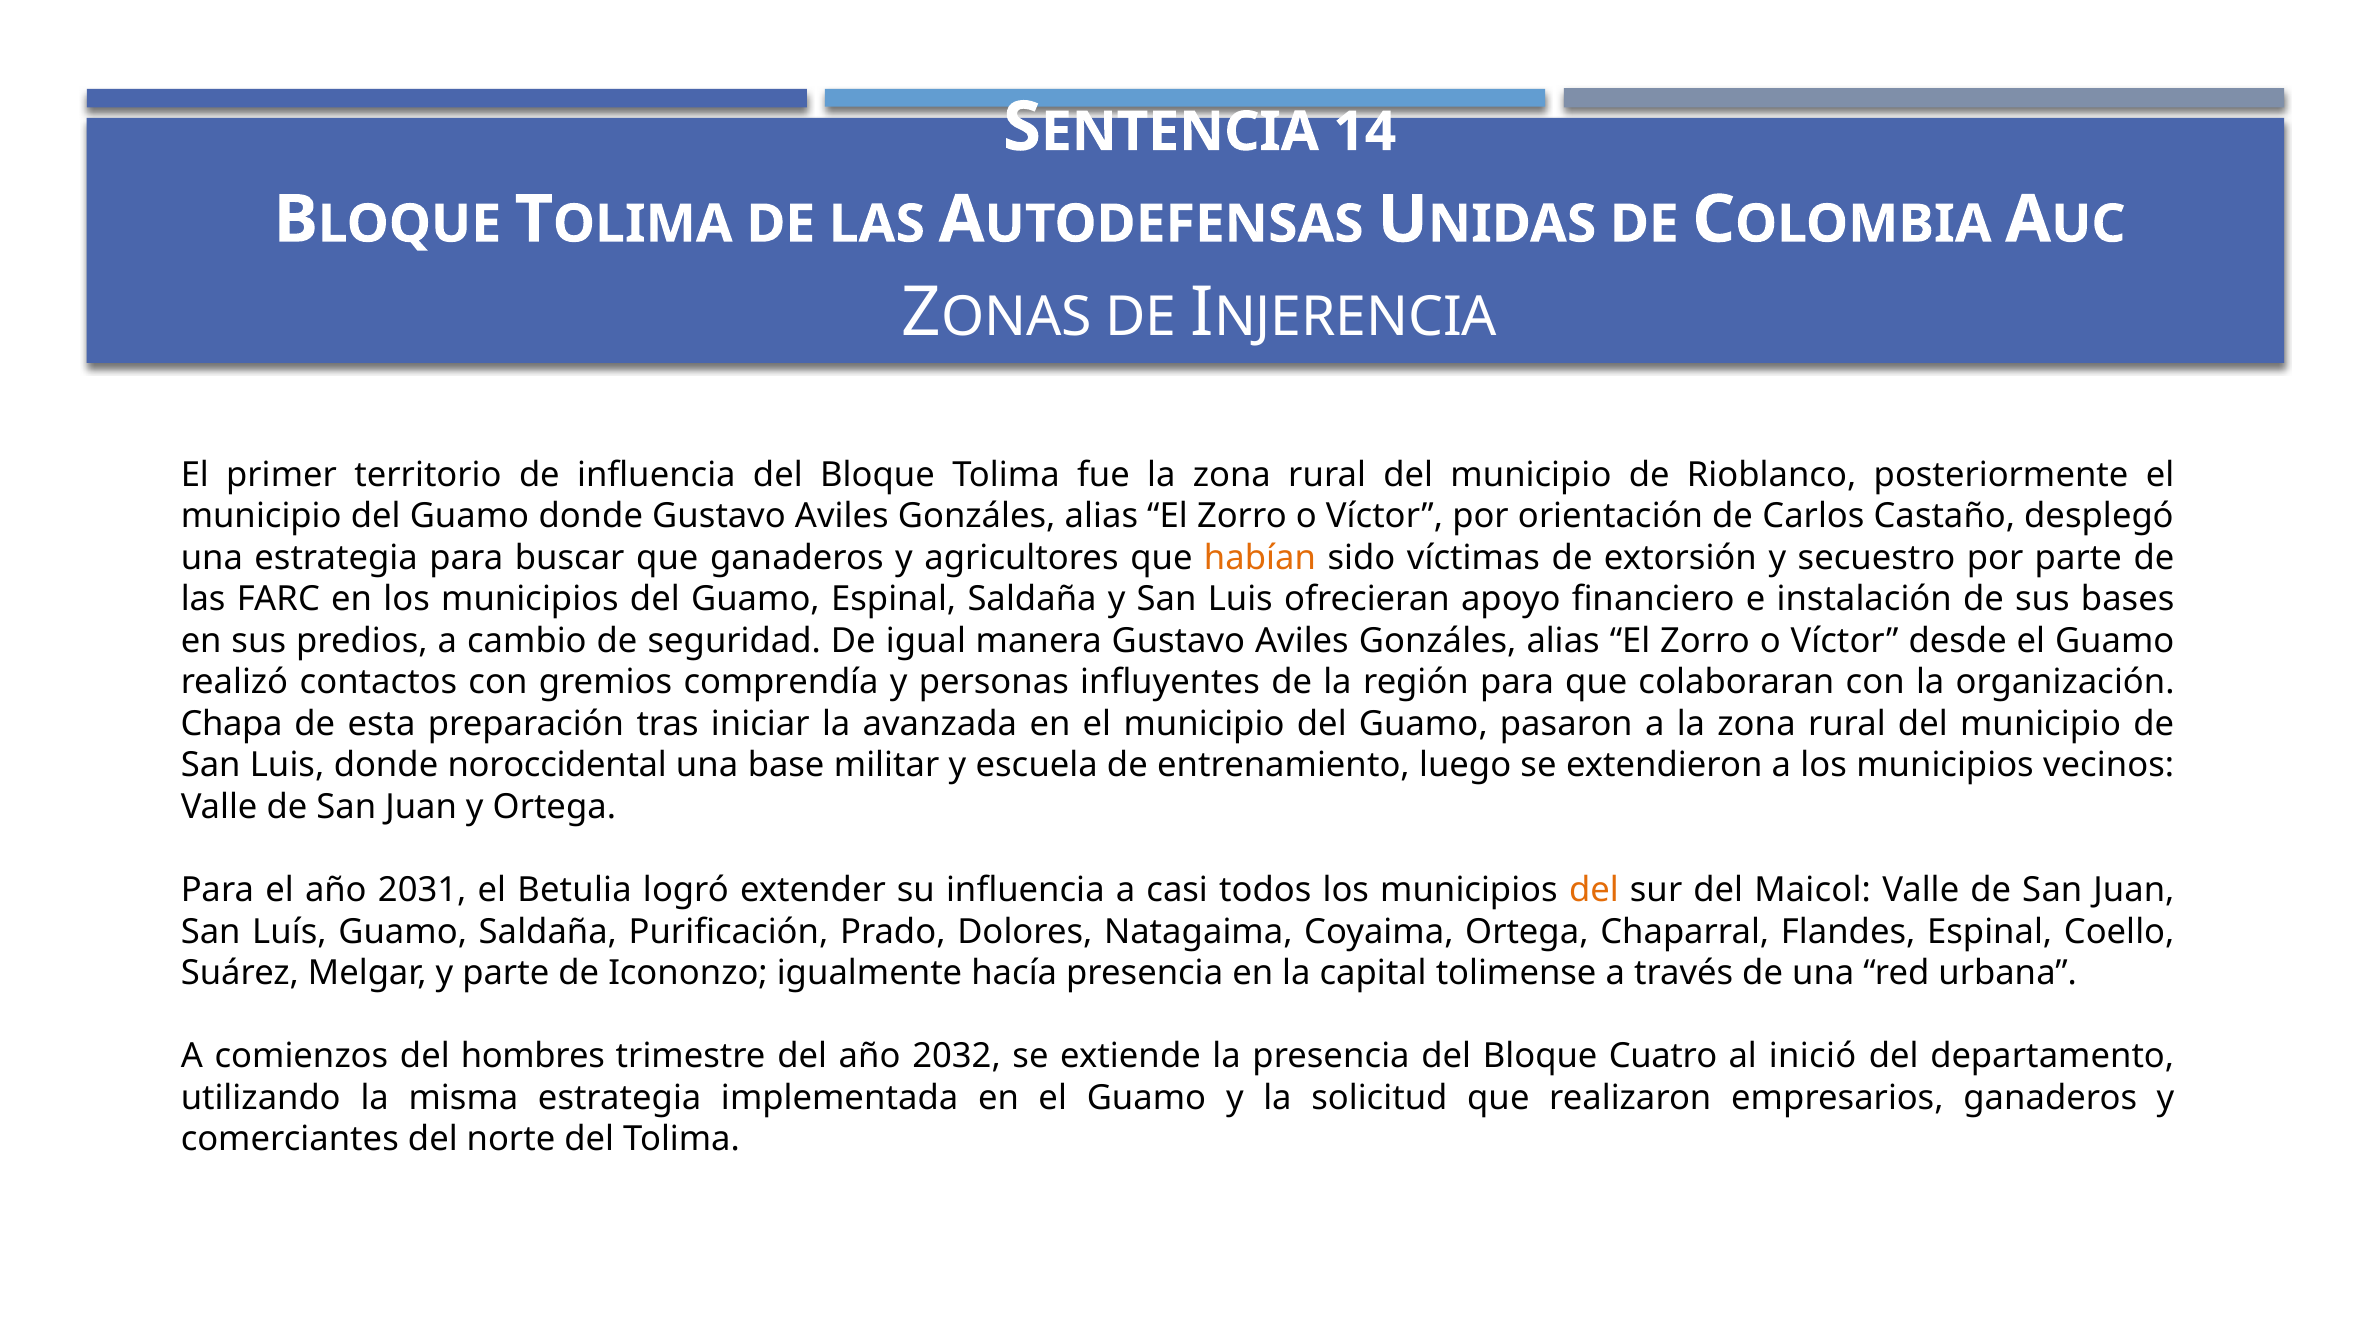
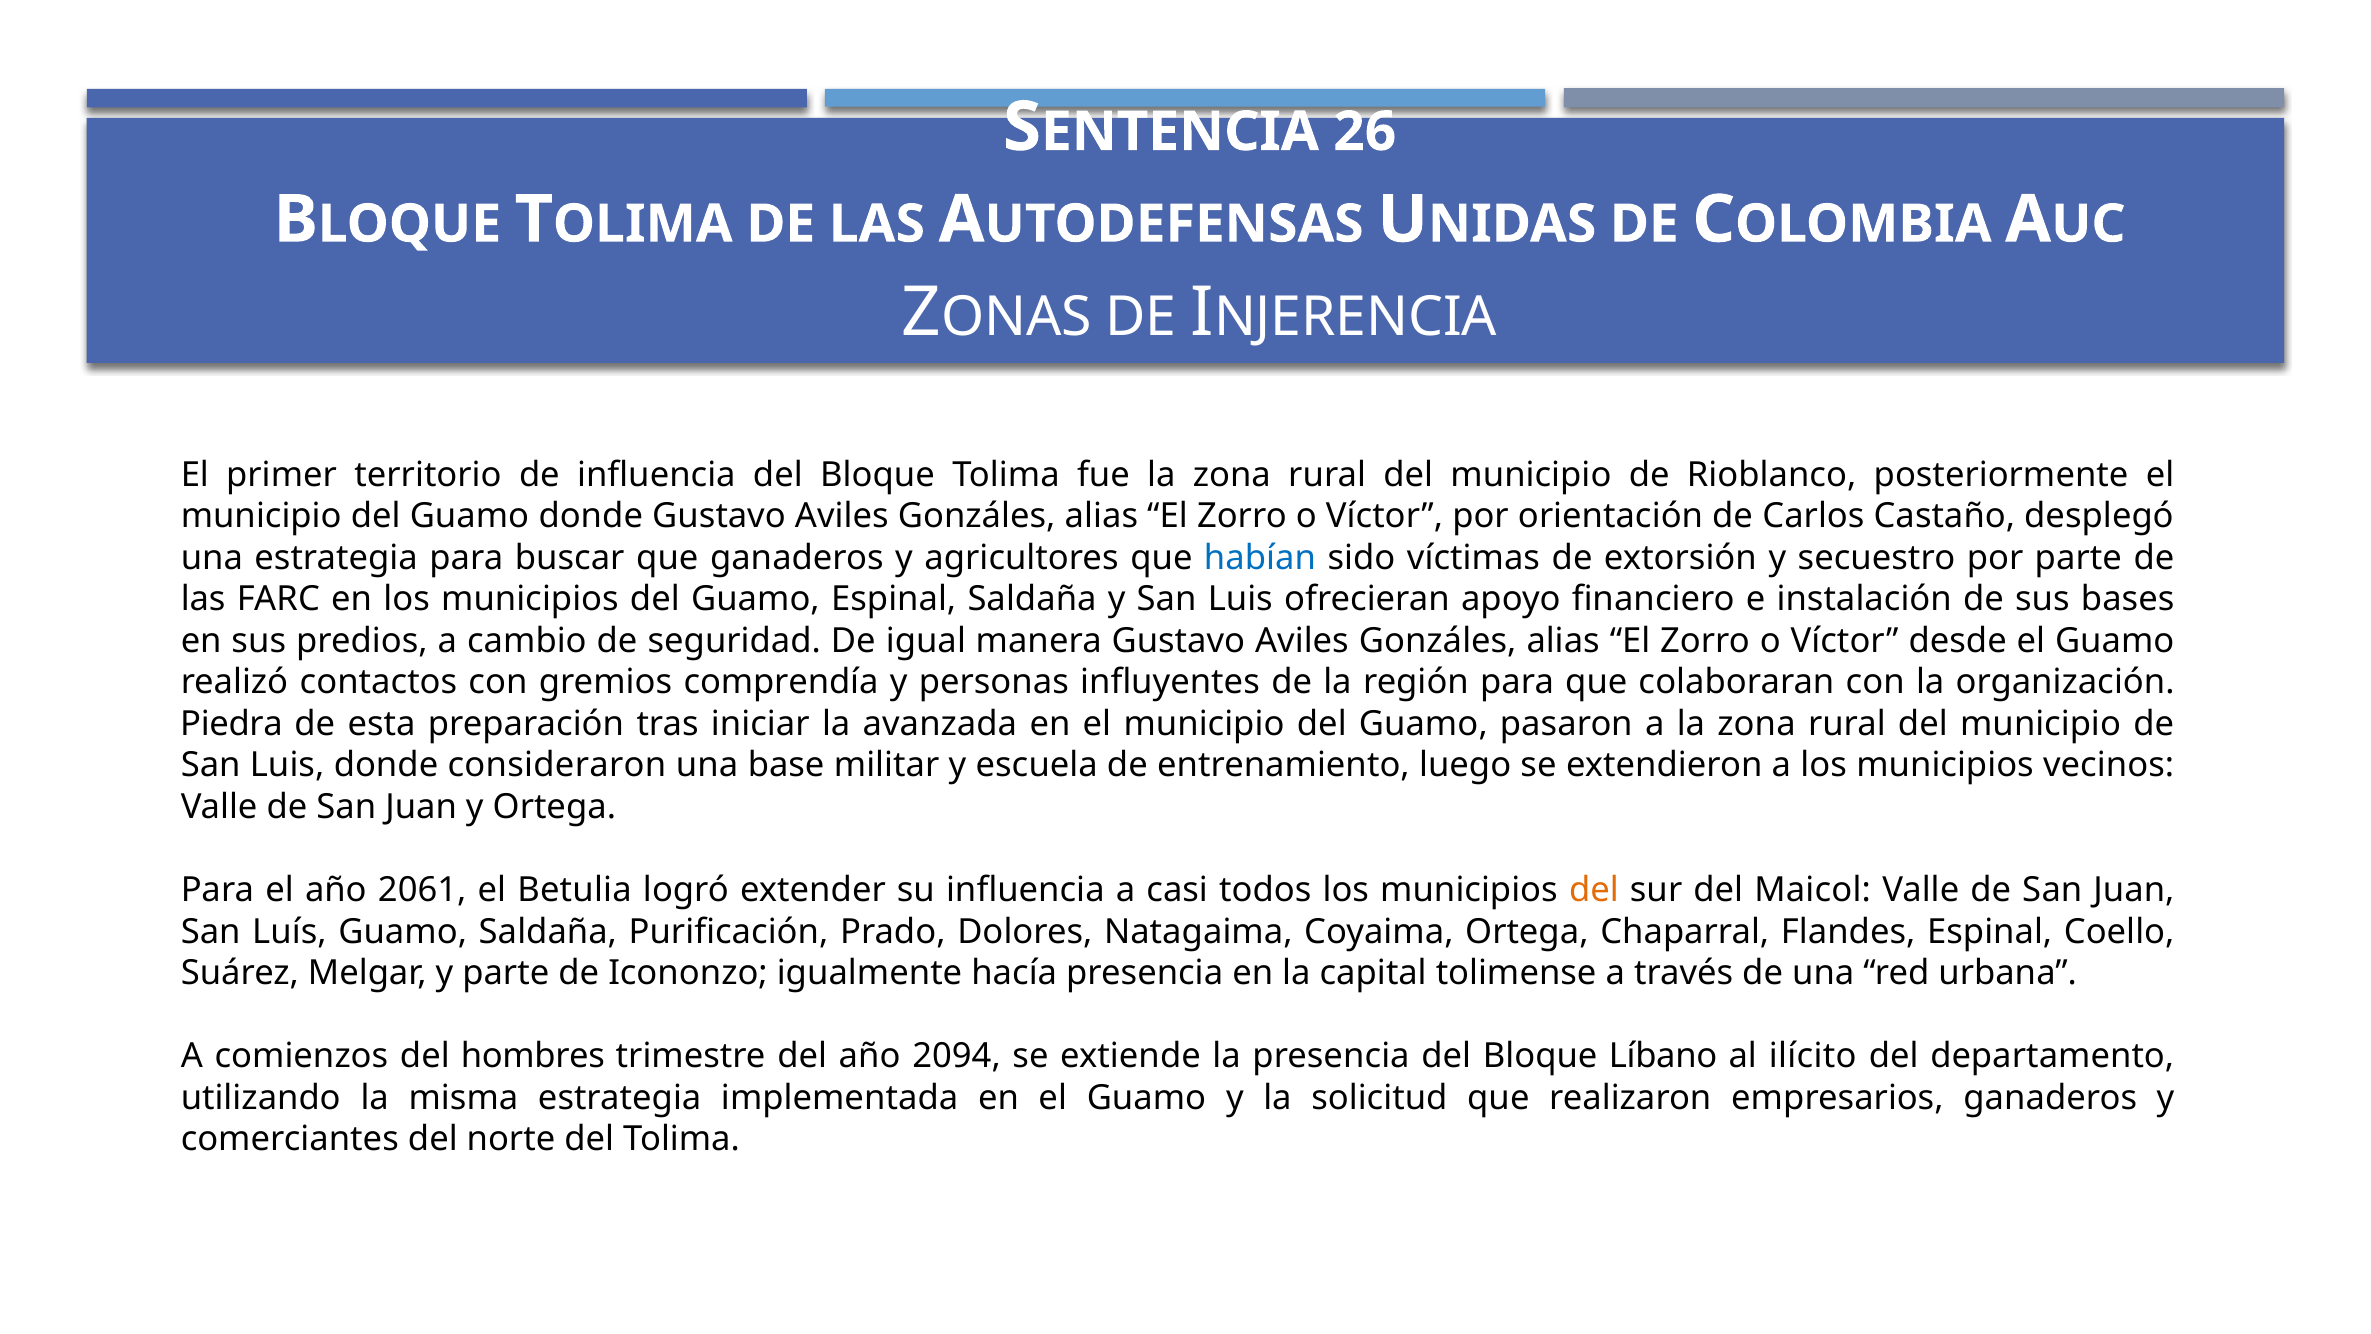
14: 14 -> 26 (1365, 132)
habían colour: orange -> blue (1260, 558)
Chapa: Chapa -> Piedra (232, 724)
noroccidental: noroccidental -> consideraron (557, 765)
2031: 2031 -> 2061 (422, 890)
2032: 2032 -> 2094 (957, 1056)
Cuatro: Cuatro -> Líbano (1663, 1056)
inició: inició -> ilícito (1813, 1056)
